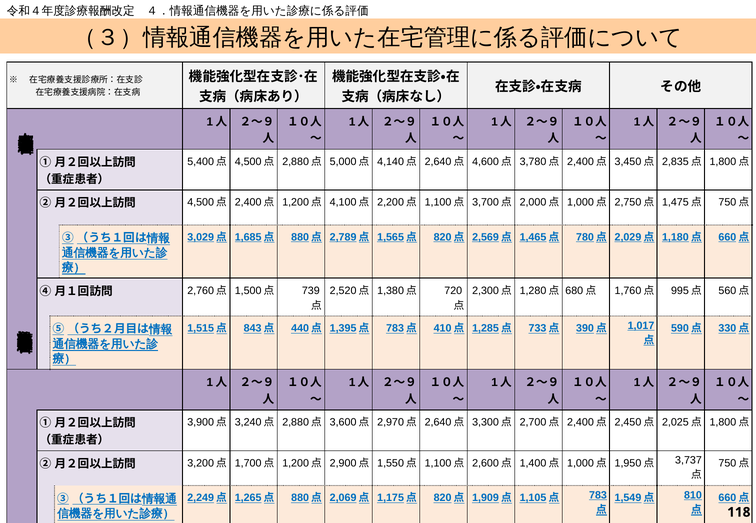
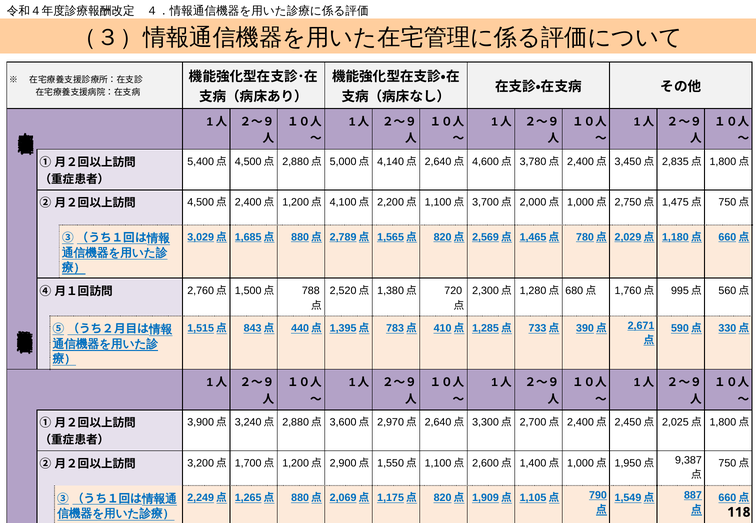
739: 739 -> 788 (311, 291)
1,017: 1,017 -> 2,671 (641, 326)
3,737: 3,737 -> 9,387 (688, 461)
783: 783 -> 790 (598, 496)
810: 810 -> 887 (693, 496)
